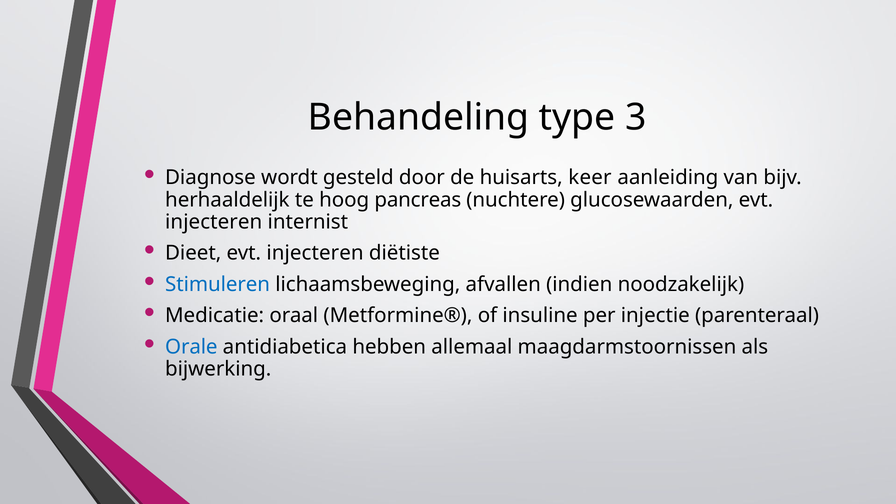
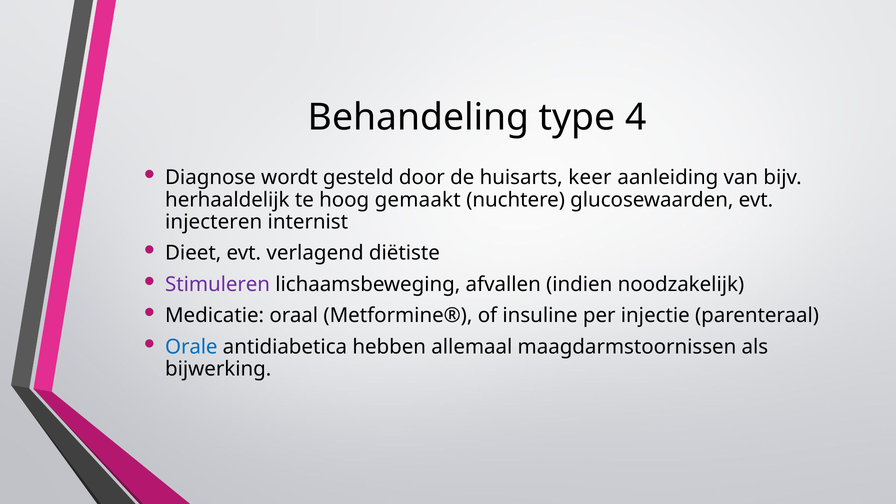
3: 3 -> 4 (636, 117)
pancreas: pancreas -> gemaakt (418, 200)
Dieet evt injecteren: injecteren -> verlagend (315, 253)
Stimuleren colour: blue -> purple (218, 284)
